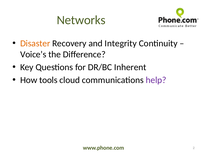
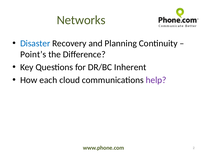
Disaster colour: orange -> blue (35, 43)
Integrity: Integrity -> Planning (121, 43)
Voice’s: Voice’s -> Point’s (33, 54)
tools: tools -> each (48, 80)
